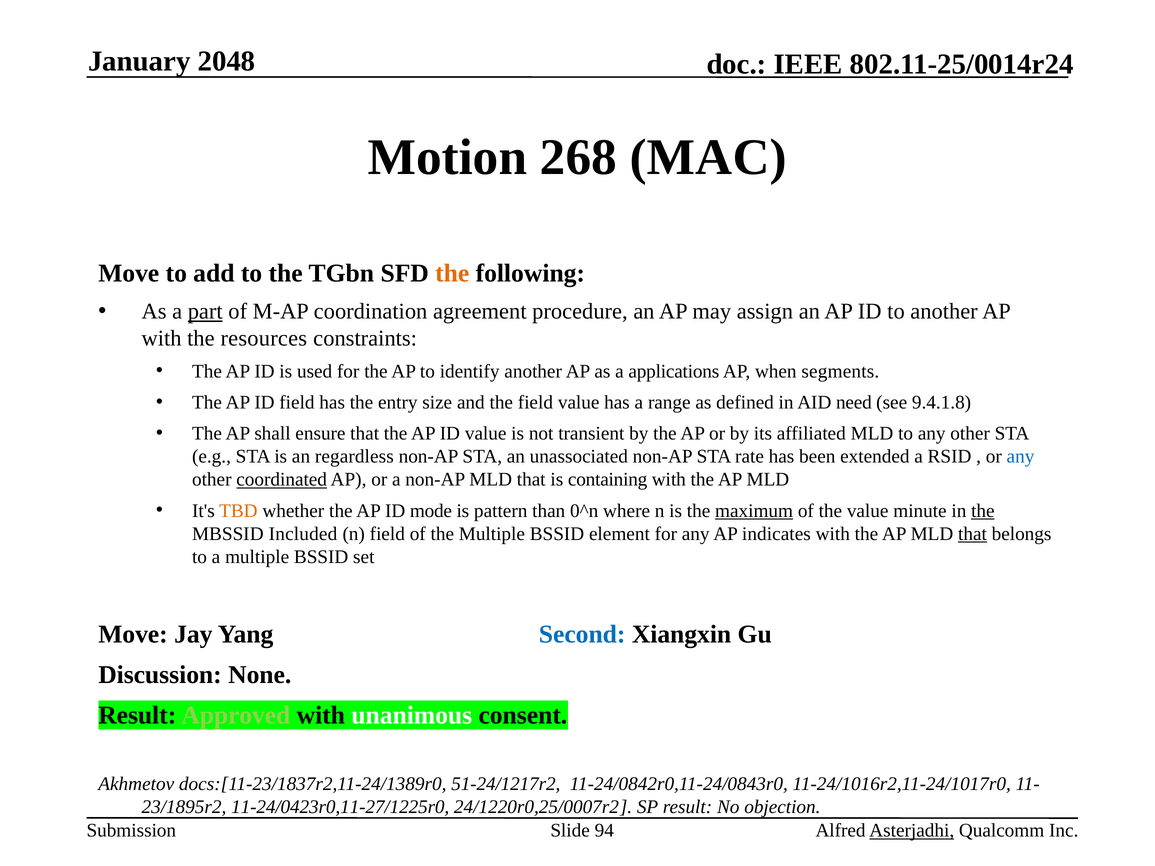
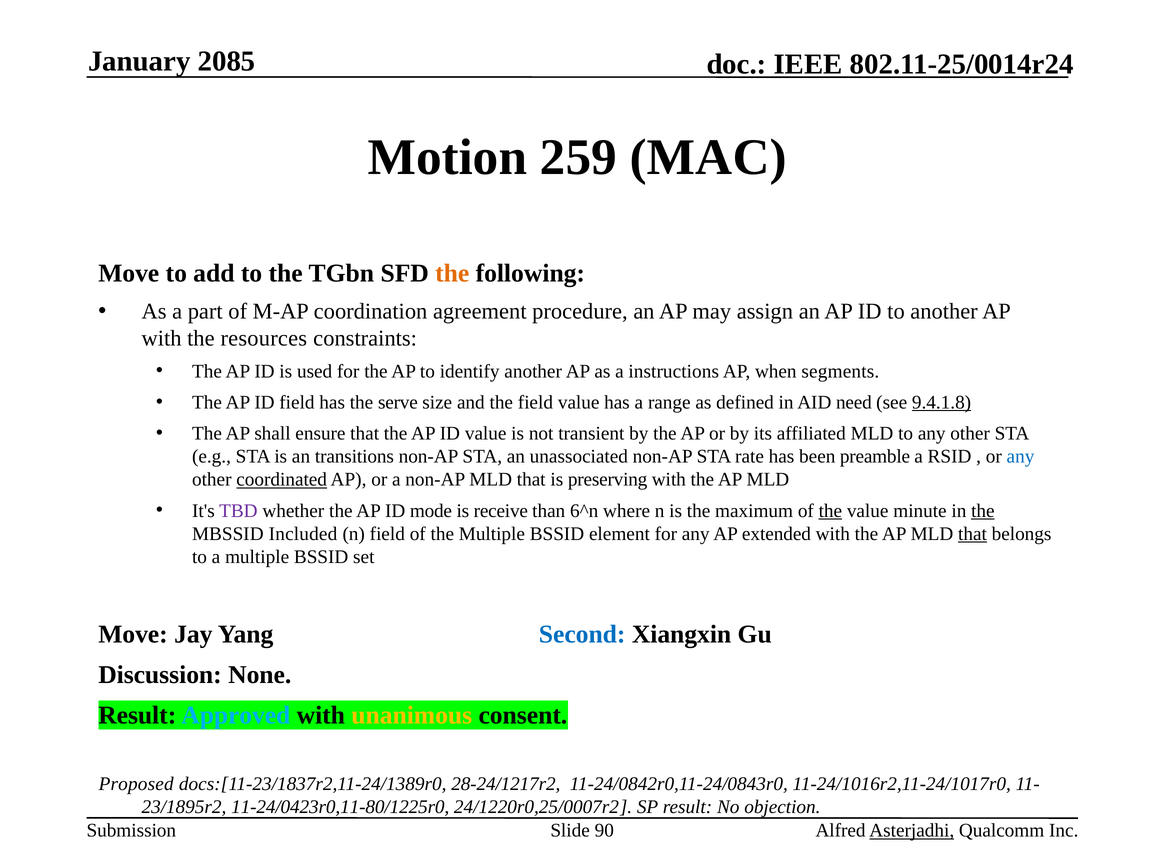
2048: 2048 -> 2085 (227, 61)
268: 268 -> 259 (579, 157)
part underline: present -> none (205, 312)
applications: applications -> instructions (674, 371)
entry: entry -> serve (398, 402)
9.4.1.8 underline: none -> present (942, 402)
regardless: regardless -> transitions (354, 457)
extended: extended -> preamble (875, 457)
containing: containing -> preserving (608, 480)
TBD colour: orange -> purple (238, 511)
pattern: pattern -> receive (501, 511)
0^n: 0^n -> 6^n (584, 511)
maximum underline: present -> none (754, 511)
the underline: none -> present (830, 511)
indicates: indicates -> extended (776, 534)
Approved colour: light green -> light blue (236, 715)
unanimous colour: white -> yellow (412, 715)
Akhmetov: Akhmetov -> Proposed (136, 784)
51-24/1217r2: 51-24/1217r2 -> 28-24/1217r2 (506, 784)
11-24/0423r0,11-27/1225r0: 11-24/0423r0,11-27/1225r0 -> 11-24/0423r0,11-80/1225r0 (340, 807)
94: 94 -> 90 (604, 831)
